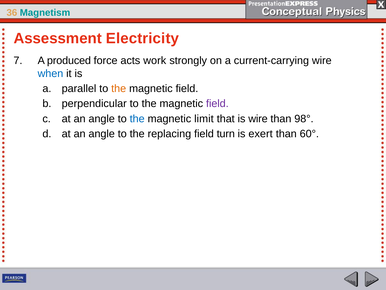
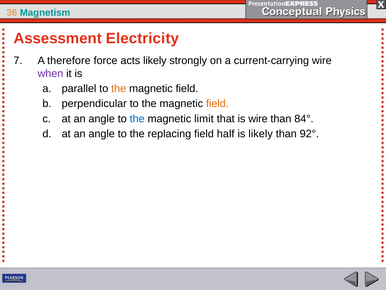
produced: produced -> therefore (69, 61)
acts work: work -> likely (155, 61)
when colour: blue -> purple (50, 73)
field colour: purple -> orange (217, 103)
98°: 98° -> 84° (304, 119)
turn: turn -> half (226, 134)
is exert: exert -> likely (261, 134)
60°: 60° -> 92° (309, 134)
